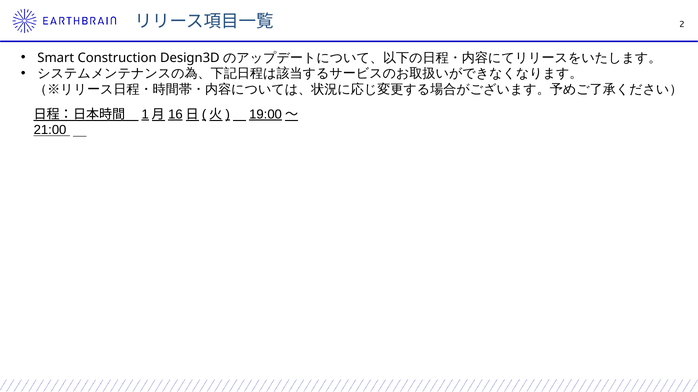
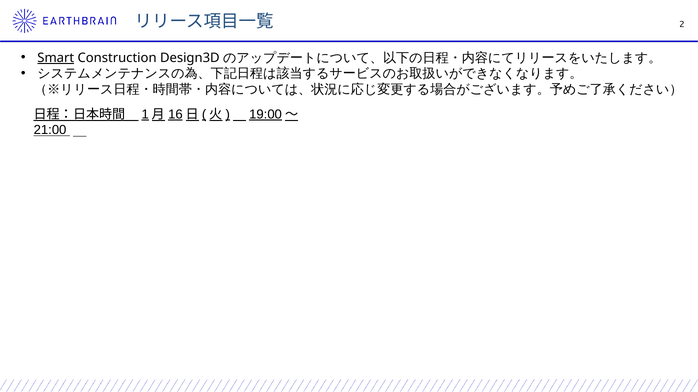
Smart underline: none -> present (56, 58)
